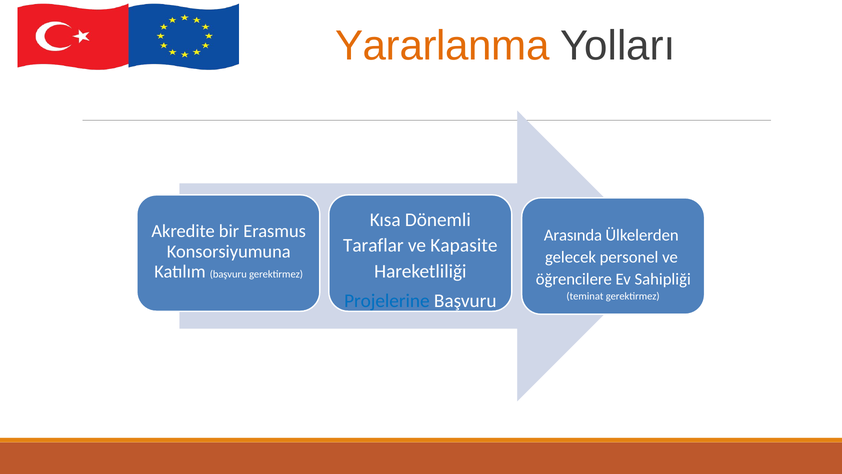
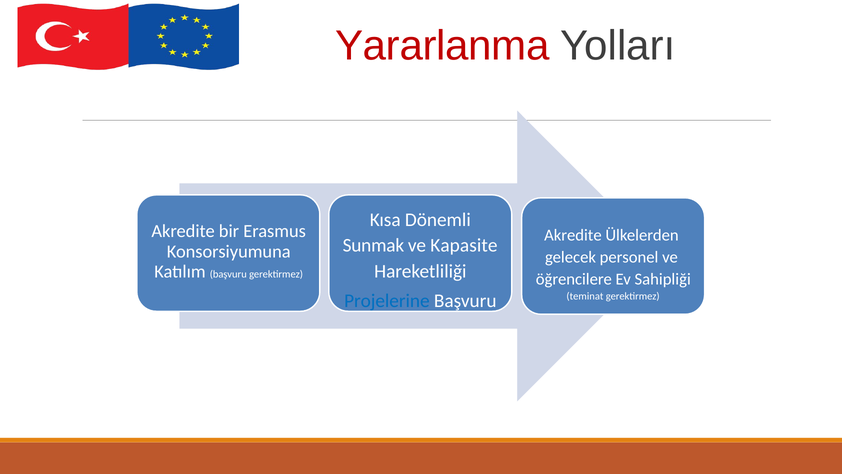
Yararlanma colour: orange -> red (442, 46)
Arasında: Arasında -> Akredite (573, 235)
Taraflar: Taraflar -> Sunmak (373, 245)
